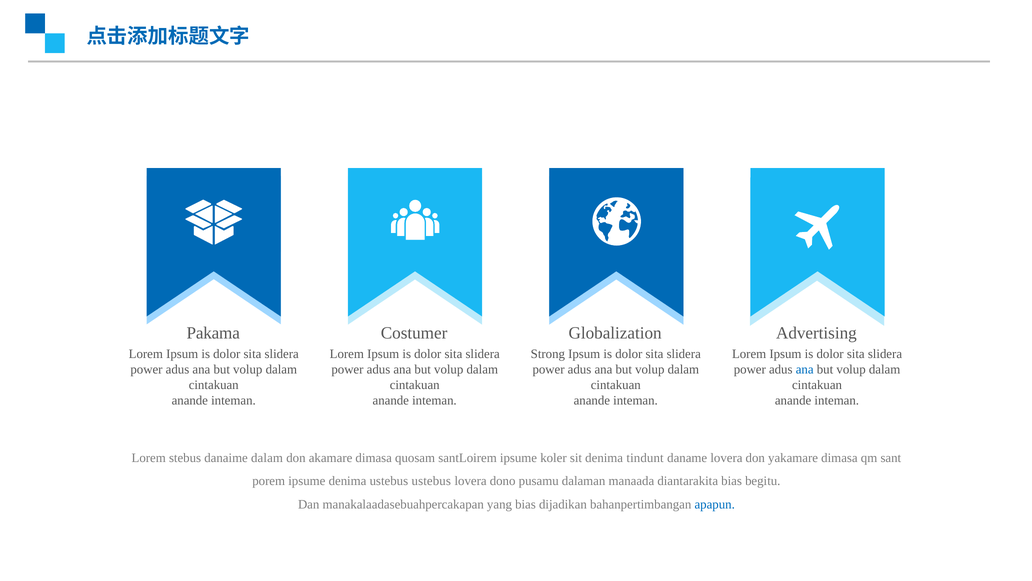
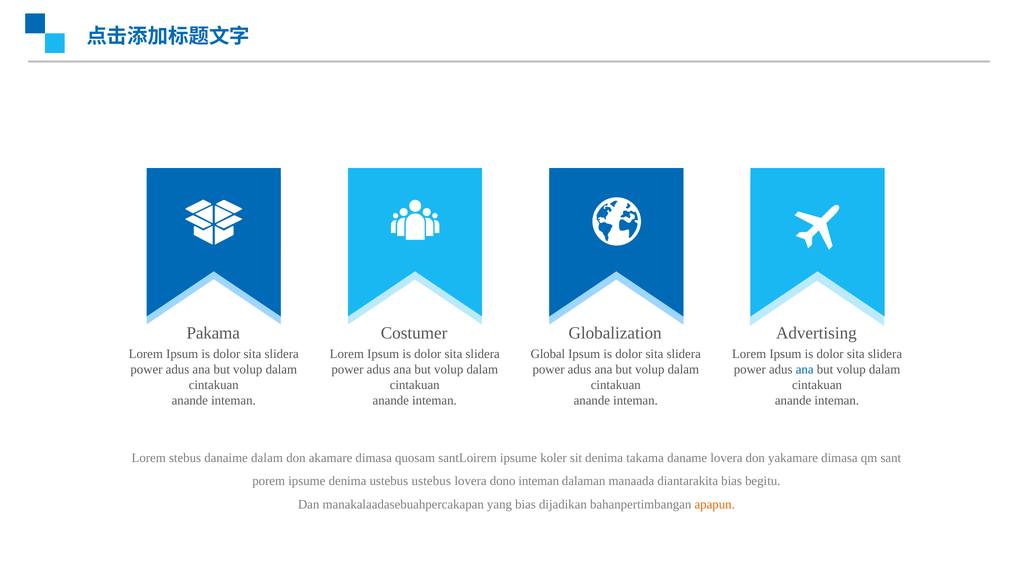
Strong: Strong -> Global (548, 354)
tindunt: tindunt -> takama (645, 458)
dono pusamu: pusamu -> inteman (539, 481)
apapun colour: blue -> orange (715, 504)
